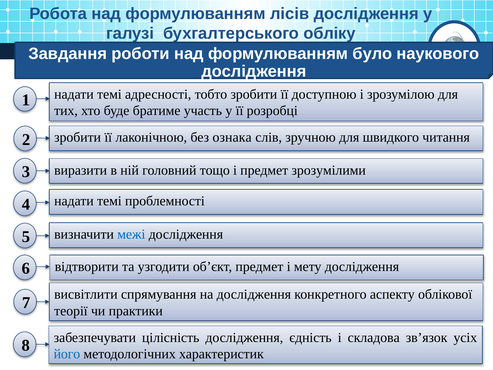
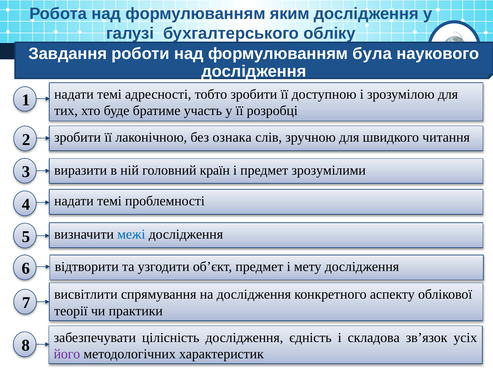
лісів: лісів -> яким (290, 14)
було: було -> була (372, 54)
тощо: тощо -> країн (215, 170)
його colour: blue -> purple (67, 354)
